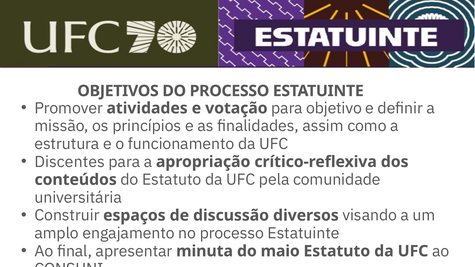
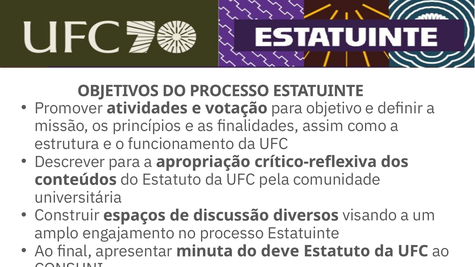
Discentes: Discentes -> Descrever (70, 162)
maio: maio -> deve (280, 251)
